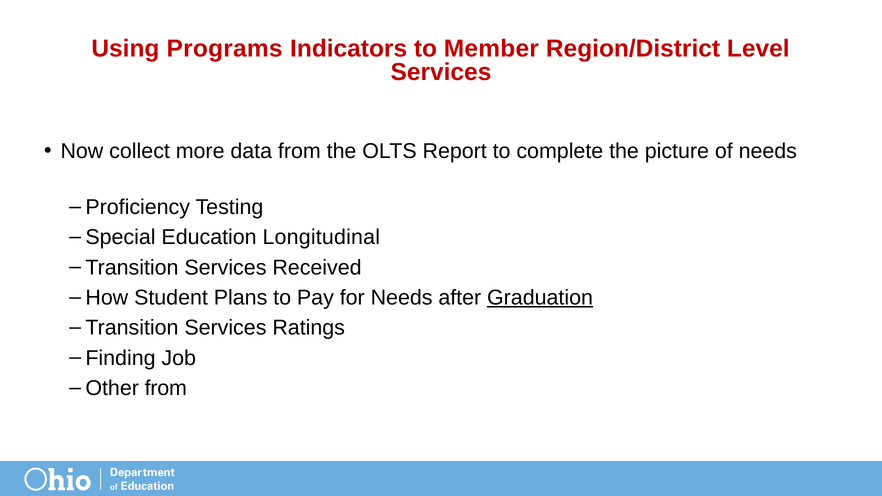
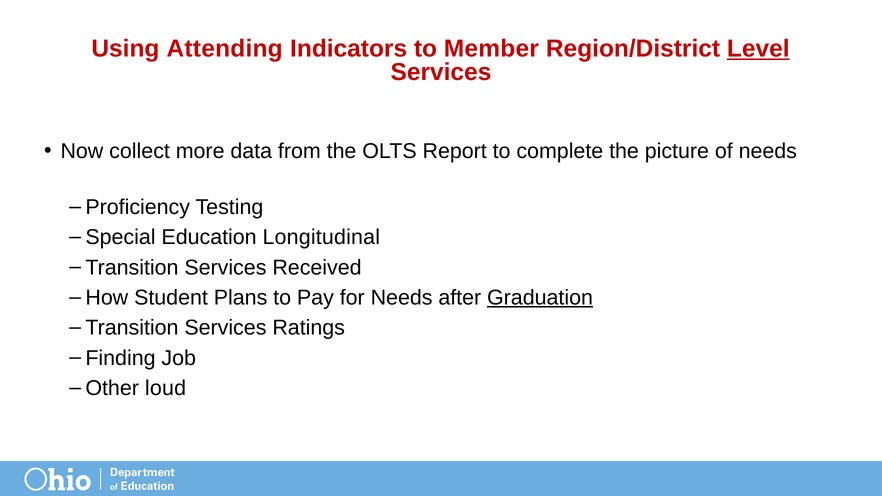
Programs: Programs -> Attending (225, 49)
Level underline: none -> present (758, 49)
Other from: from -> loud (166, 388)
